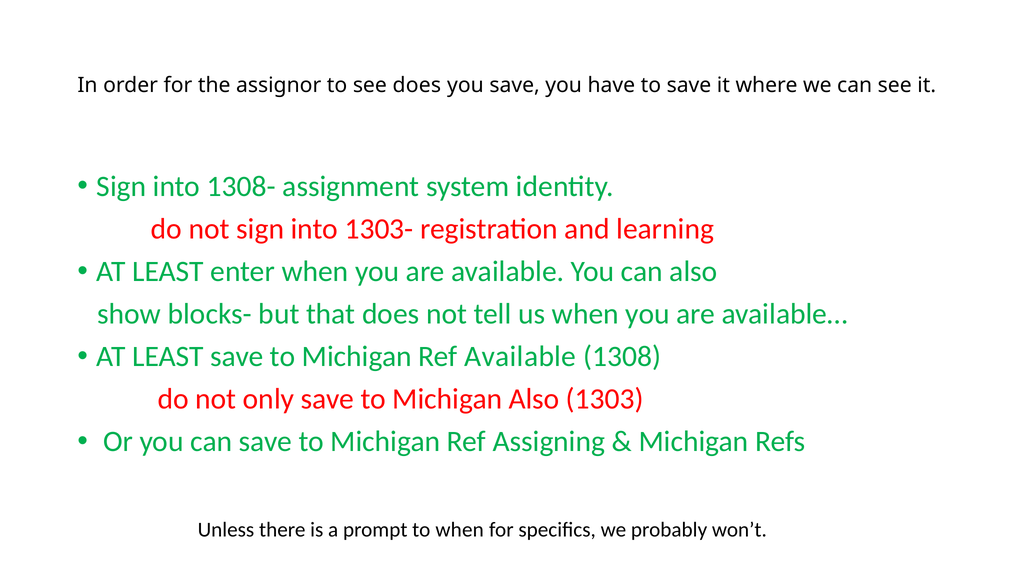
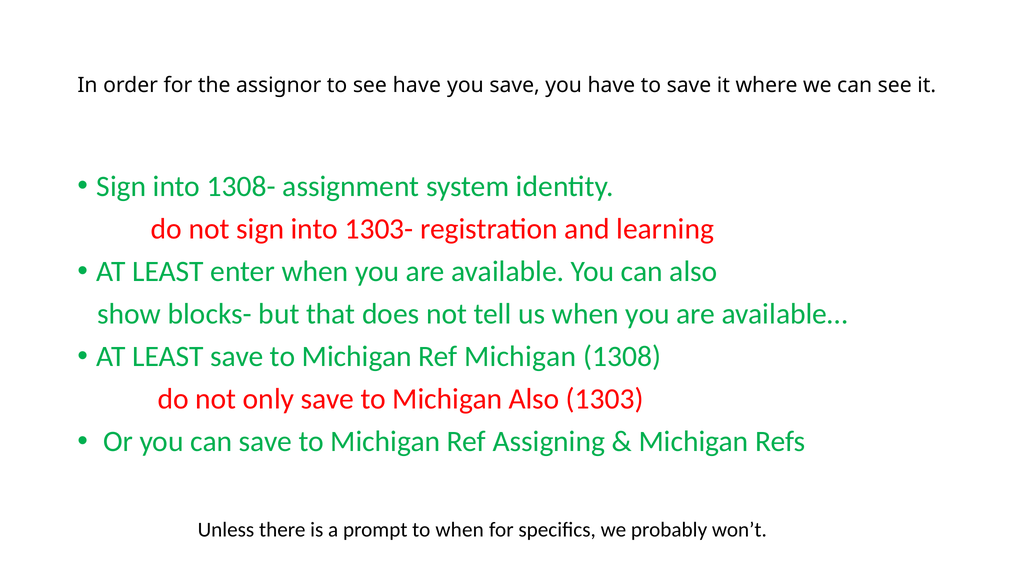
see does: does -> have (417, 85)
Ref Available: Available -> Michigan (520, 357)
